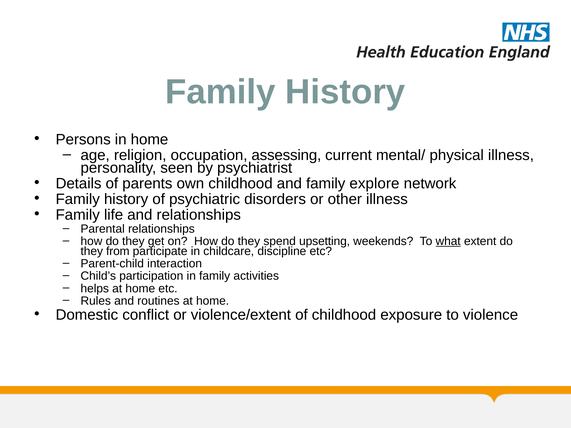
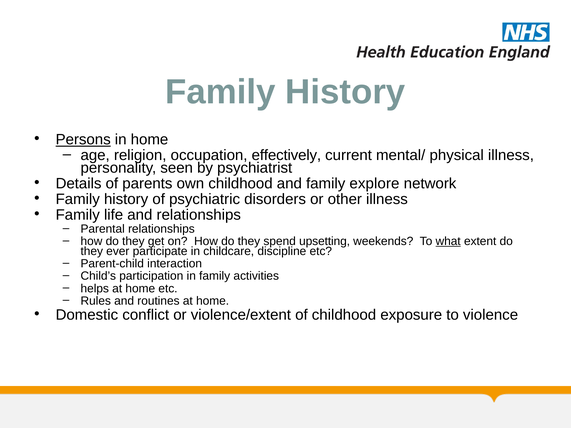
Persons underline: none -> present (83, 140)
assessing: assessing -> effectively (286, 155)
from: from -> ever (118, 251)
